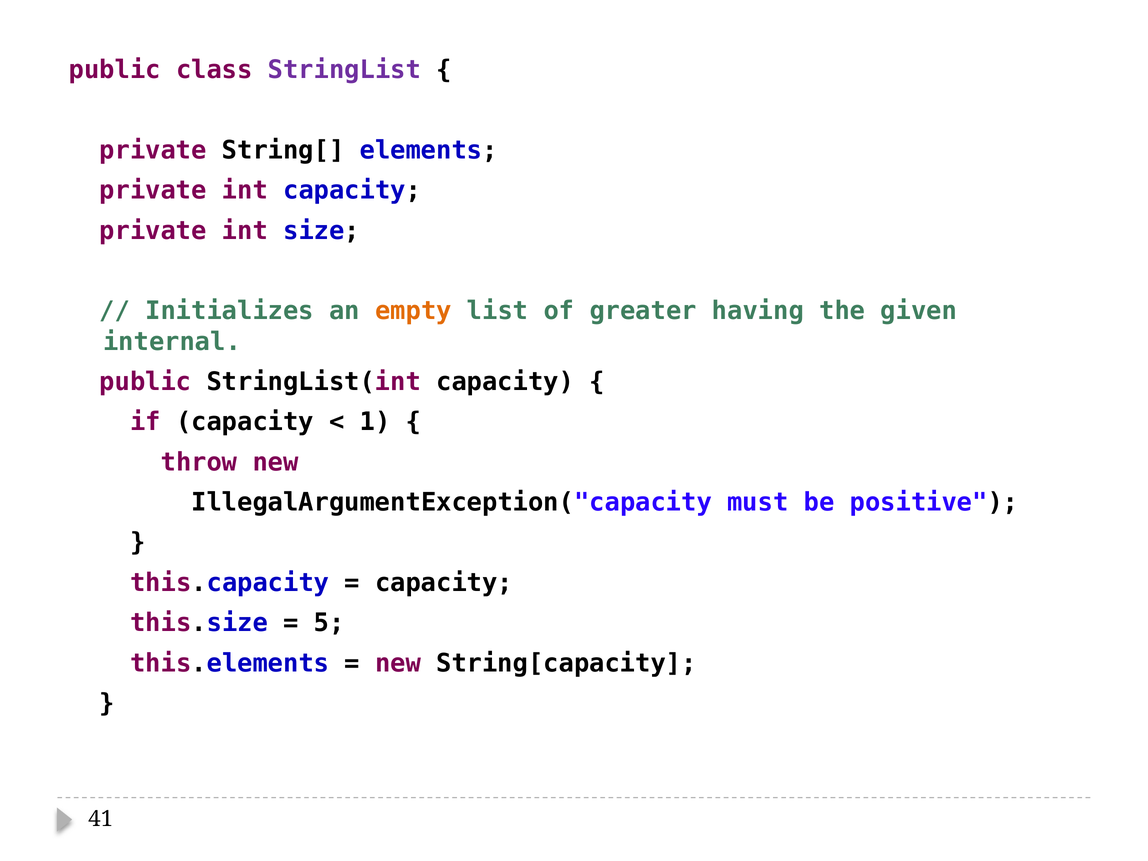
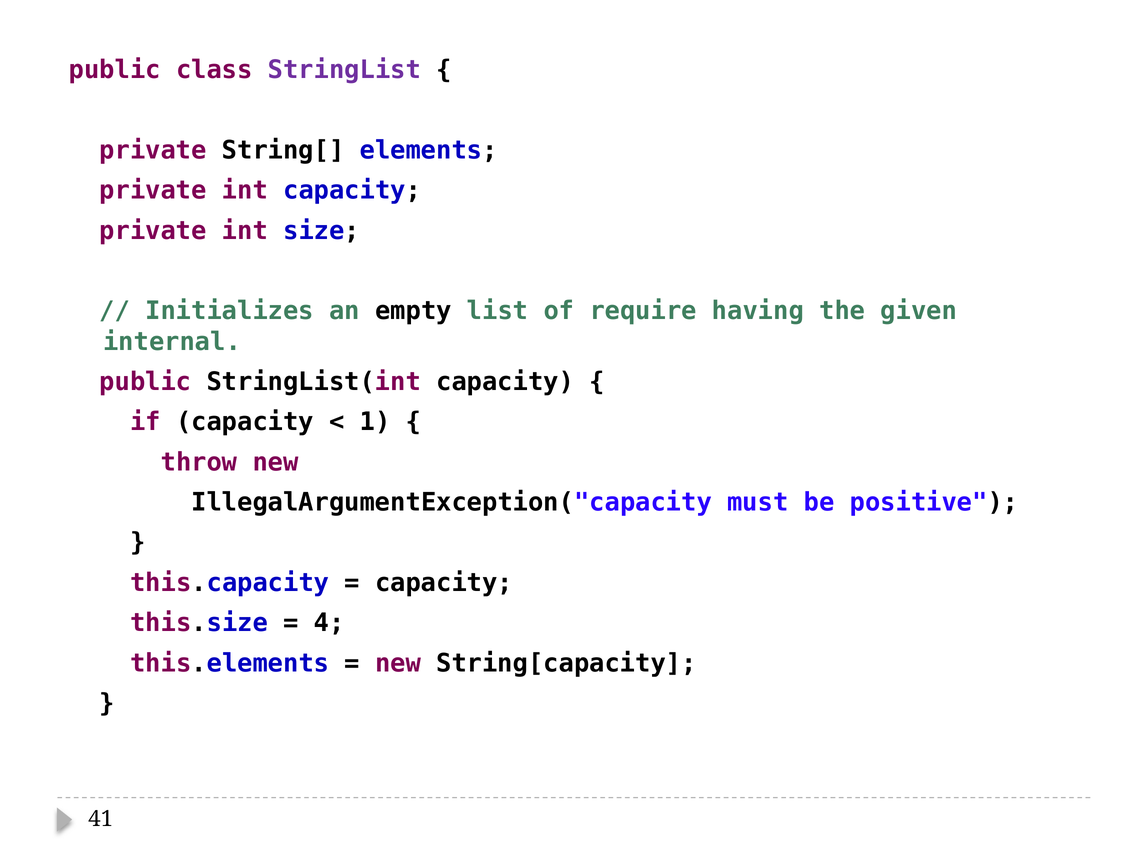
empty colour: orange -> black (413, 311)
greater: greater -> require (643, 311)
5: 5 -> 4 (329, 623)
